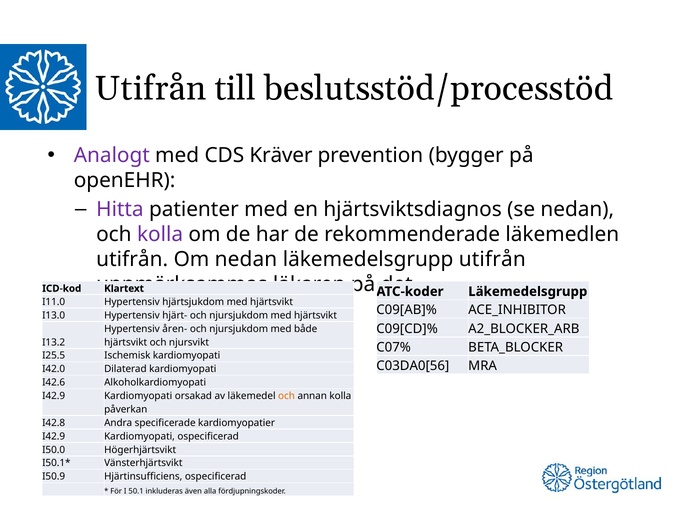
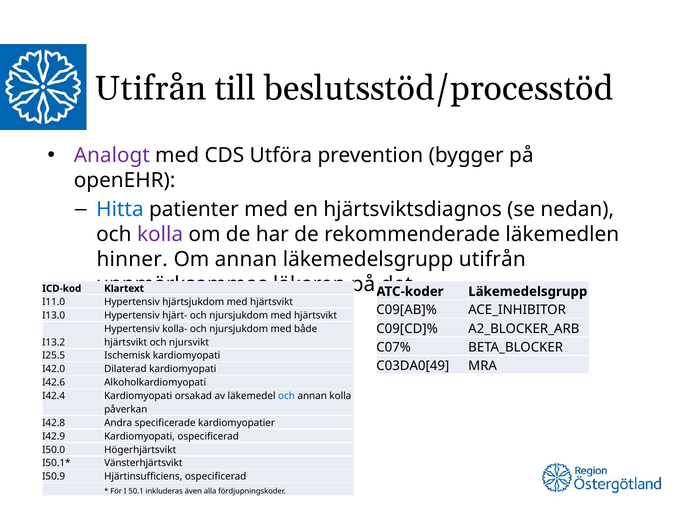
Kräver: Kräver -> Utföra (281, 156)
Hitta colour: purple -> blue (120, 210)
utifrån: utifrån -> hinner (132, 260)
Om nedan: nedan -> annan (246, 260)
åren-: åren- -> kolla- (175, 329)
C03DA0[56: C03DA0[56 -> C03DA0[49 (413, 366)
I42.9: I42.9 -> I42.4 (54, 396)
och colour: orange -> blue (287, 396)
